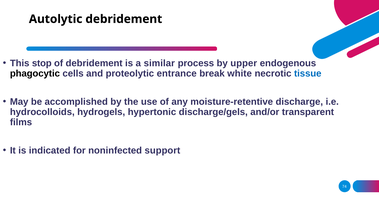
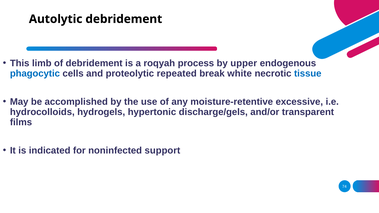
stop: stop -> limb (42, 63)
similar: similar -> roqyah (159, 63)
phagocytic colour: black -> blue (35, 73)
entrance: entrance -> repeated (177, 73)
discharge: discharge -> excessive (299, 102)
